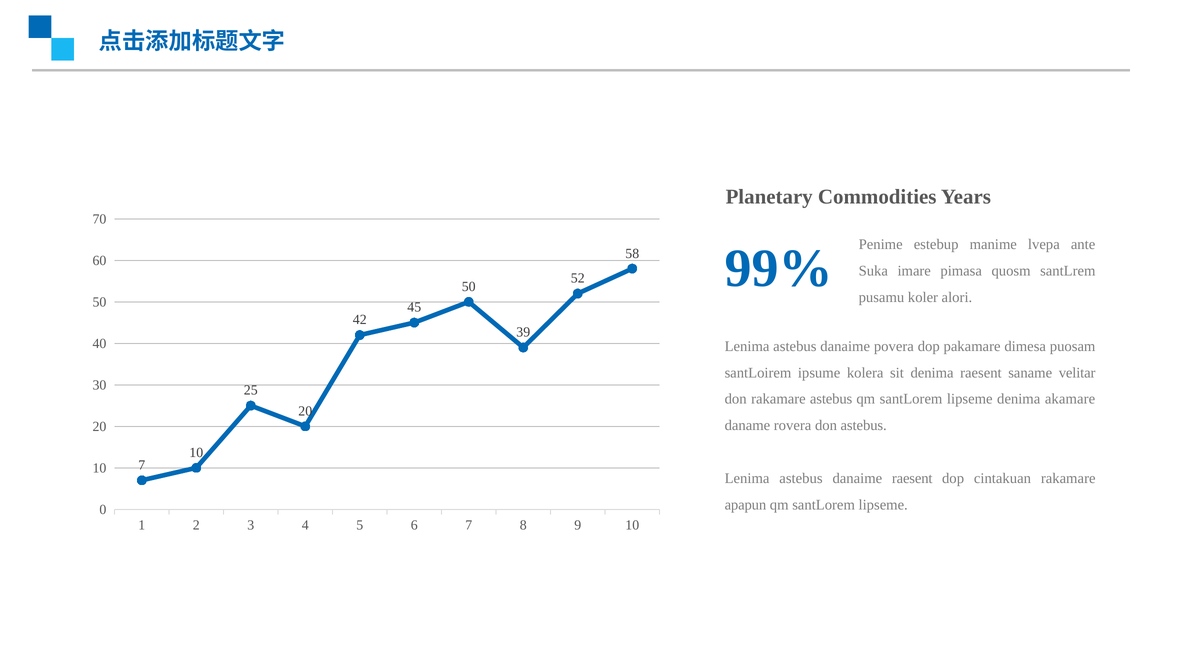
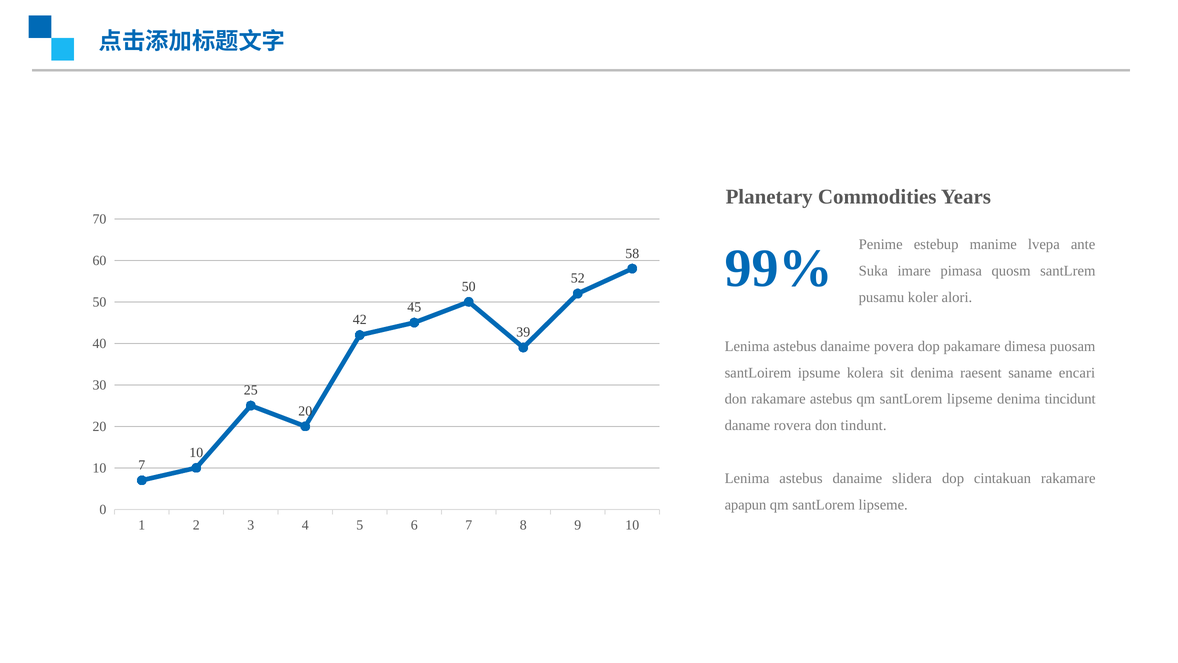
velitar: velitar -> encari (1077, 372)
akamare: akamare -> tincidunt (1070, 399)
don astebus: astebus -> tindunt (864, 425)
danaime raesent: raesent -> slidera (912, 478)
